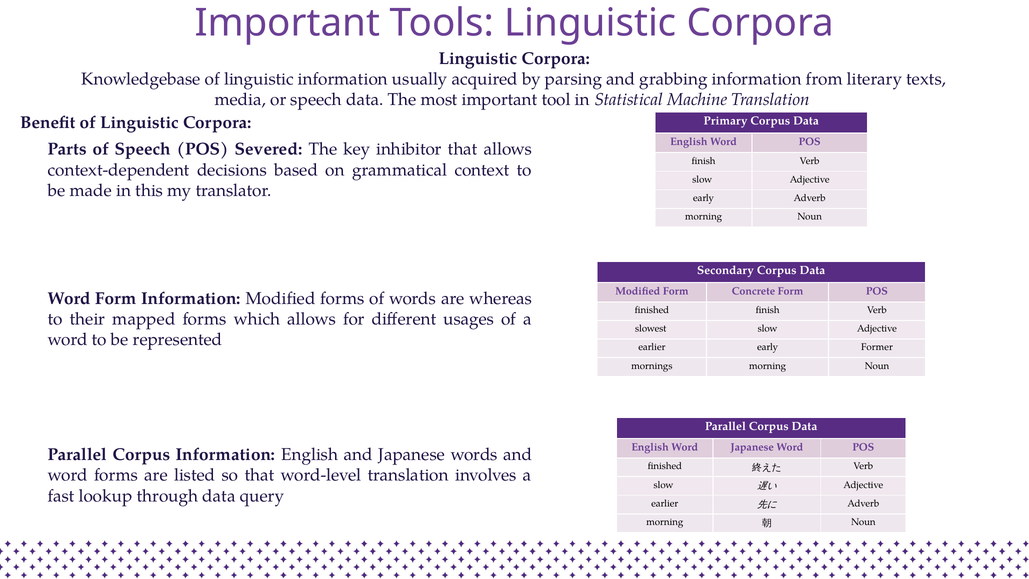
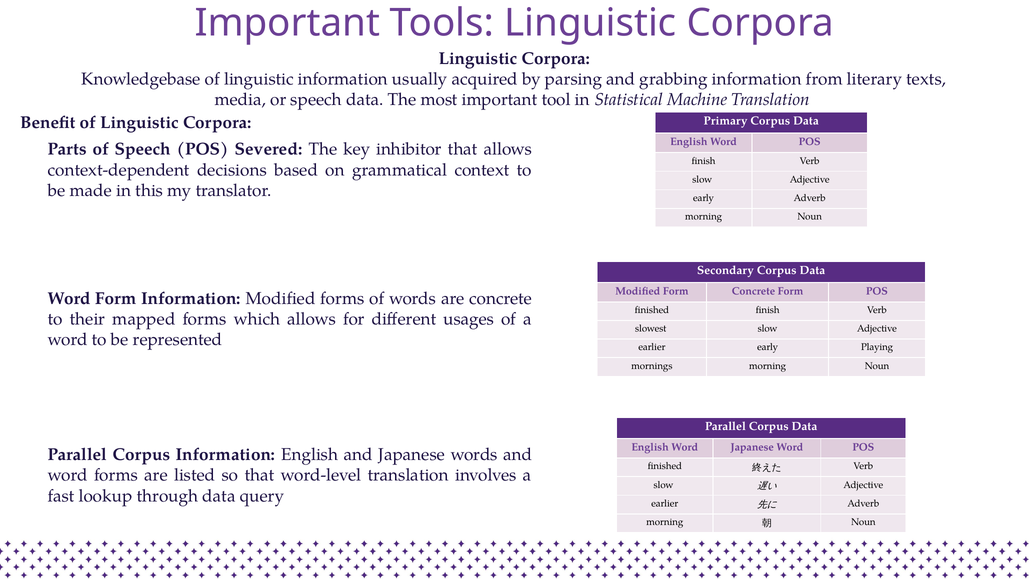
are whereas: whereas -> concrete (501, 298)
Former: Former -> Playing (877, 347)
